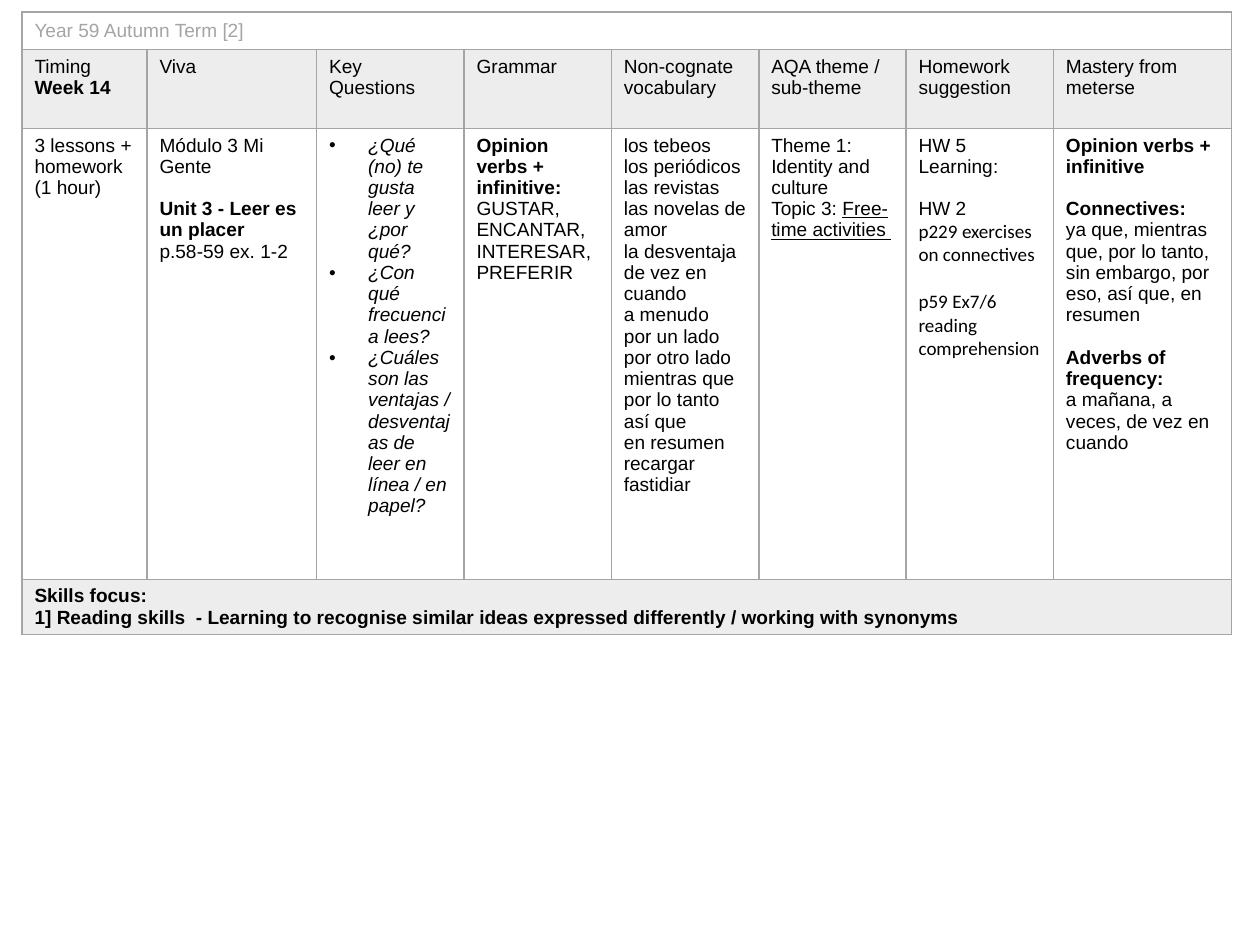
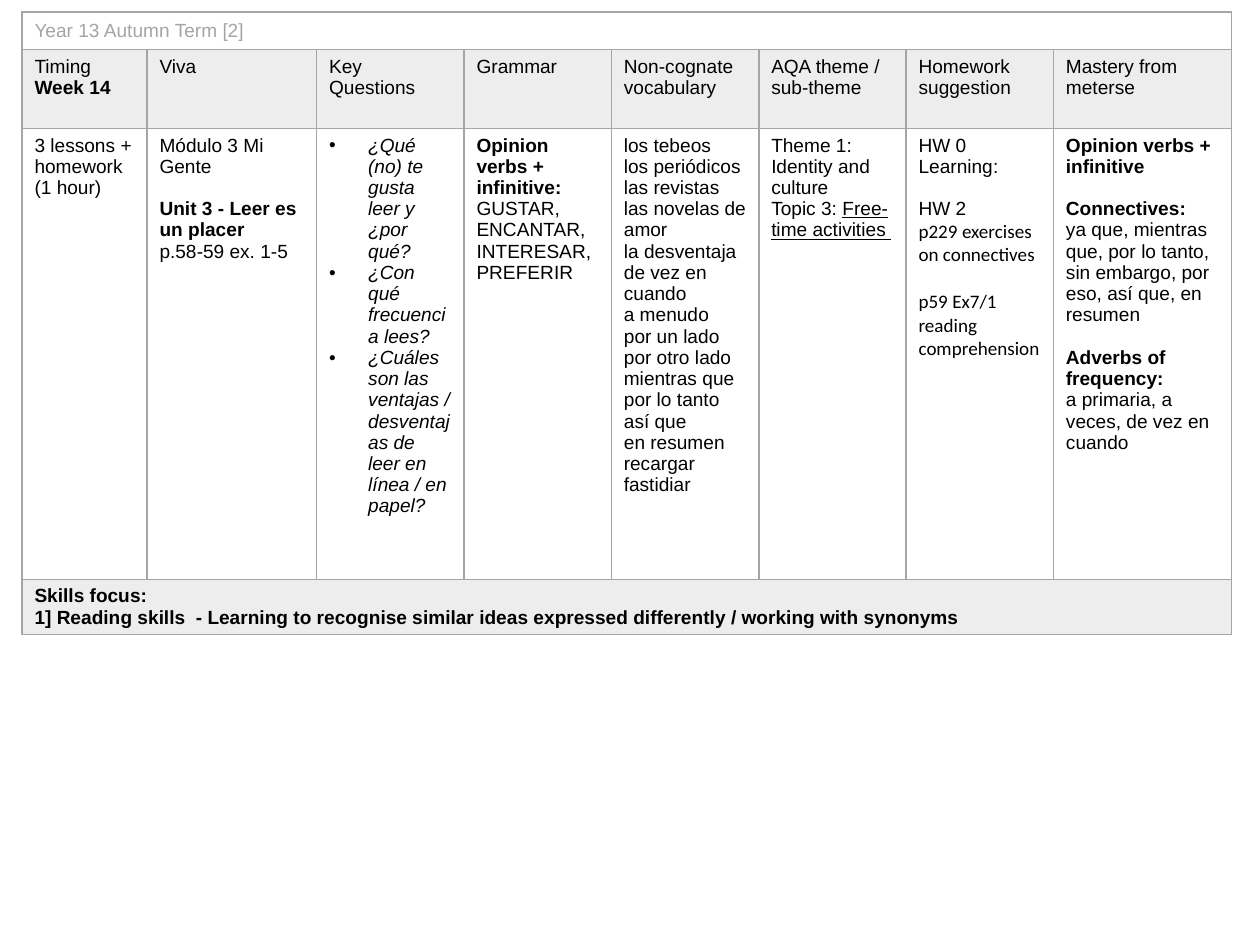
59: 59 -> 13 (89, 31)
5: 5 -> 0 (961, 146)
1-2: 1-2 -> 1-5 (274, 252)
Ex7/6: Ex7/6 -> Ex7/1 (974, 302)
mañana: mañana -> primaria (1119, 400)
